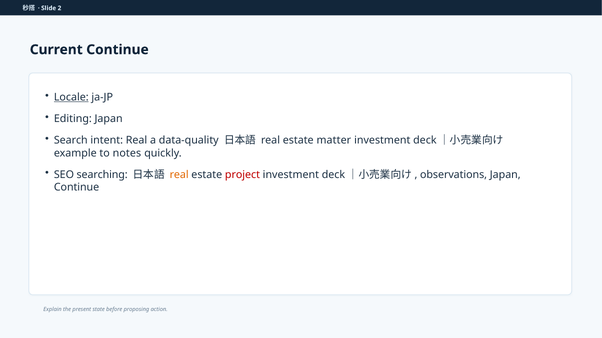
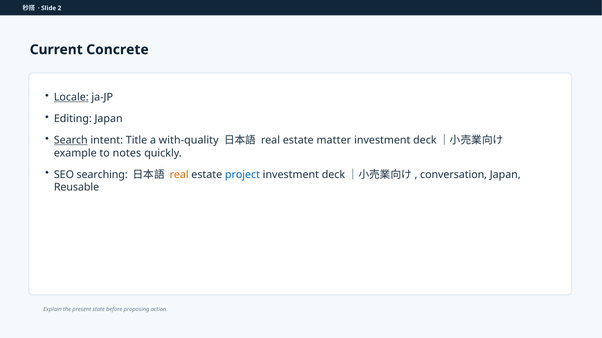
Current Continue: Continue -> Concrete (117, 50)
Search underline: none -> present (71, 141)
intent Real: Real -> Title (137, 141)
data-quality: data-quality -> with-quality (189, 141)
project colour: red -> blue (242, 175)
observations: observations -> conversation (454, 175)
Continue: Continue -> Reusable (77, 188)
